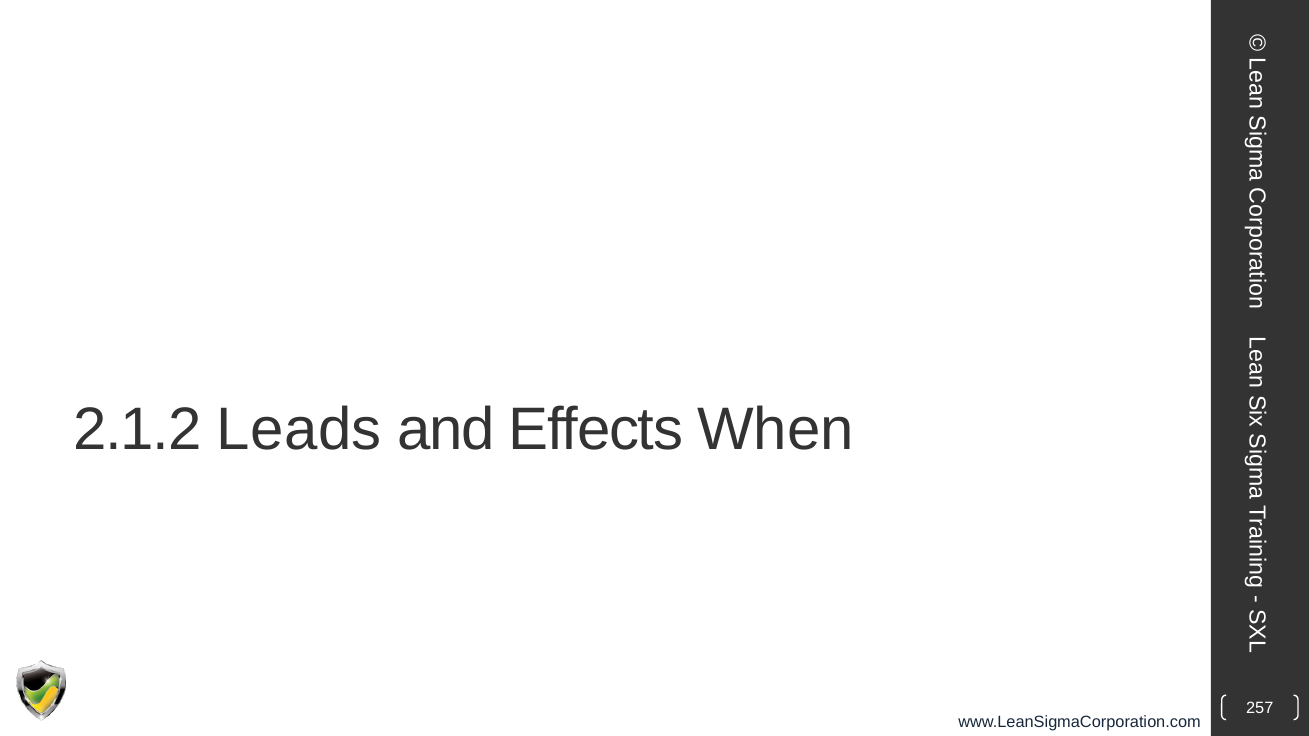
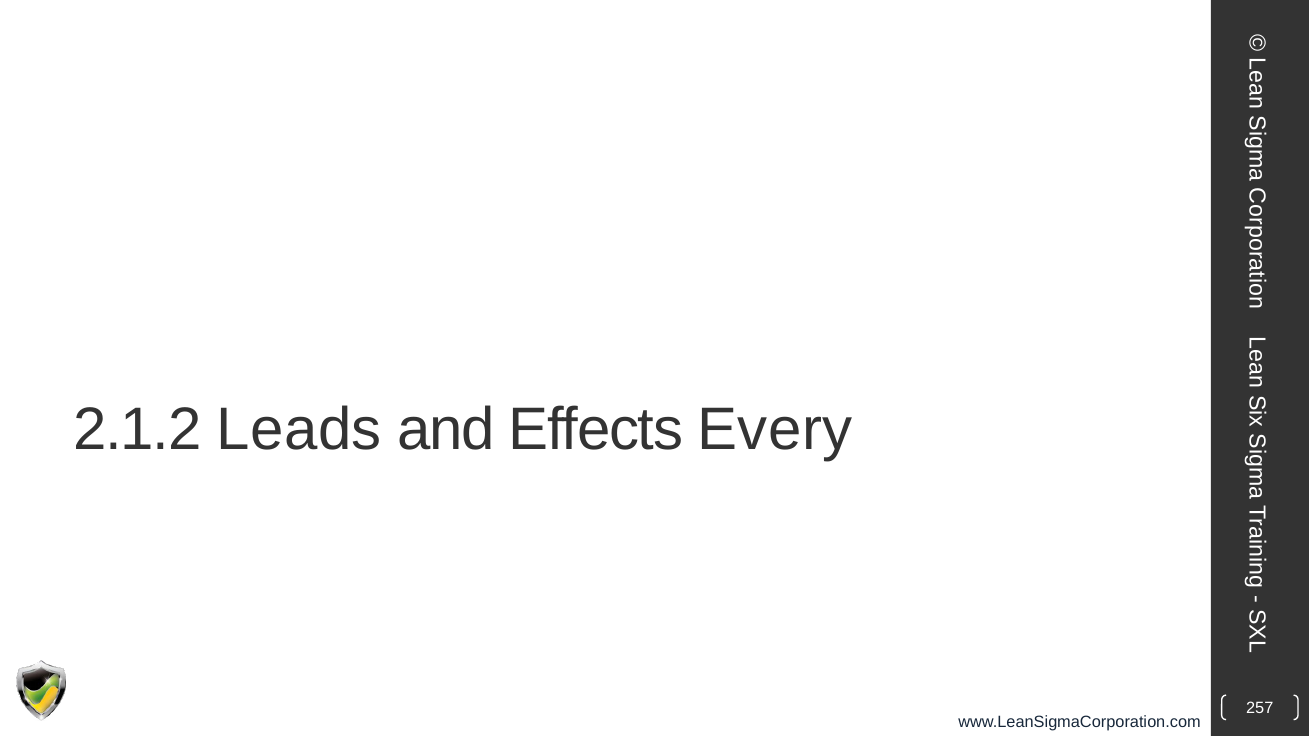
When: When -> Every (775, 430)
